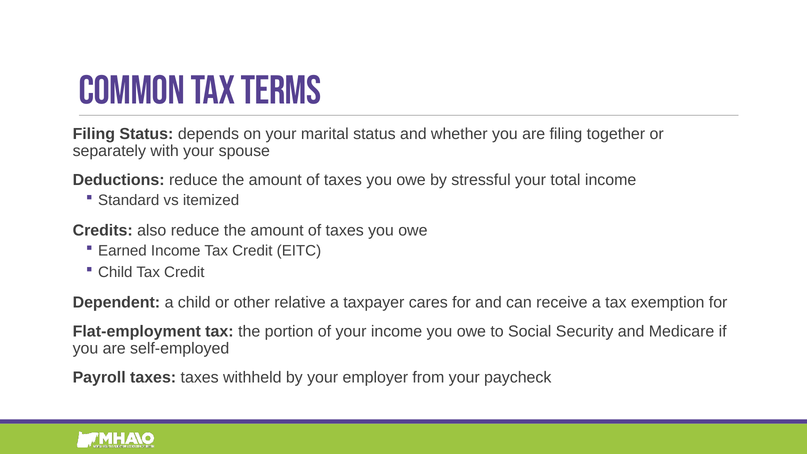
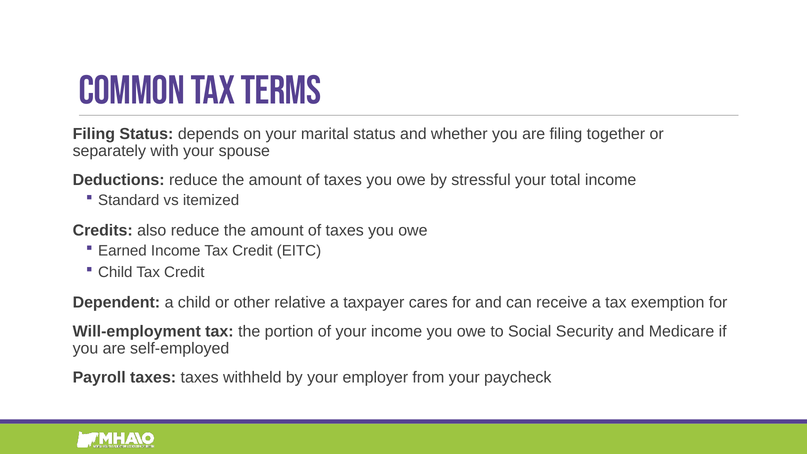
Flat-employment: Flat-employment -> Will-employment (137, 331)
